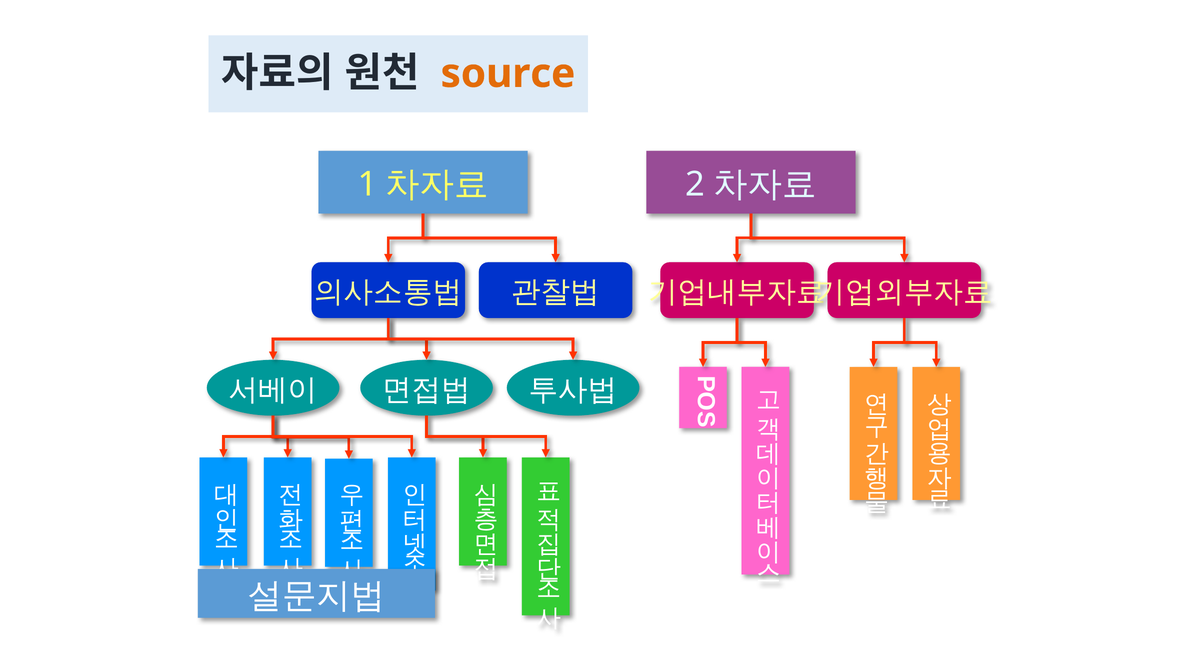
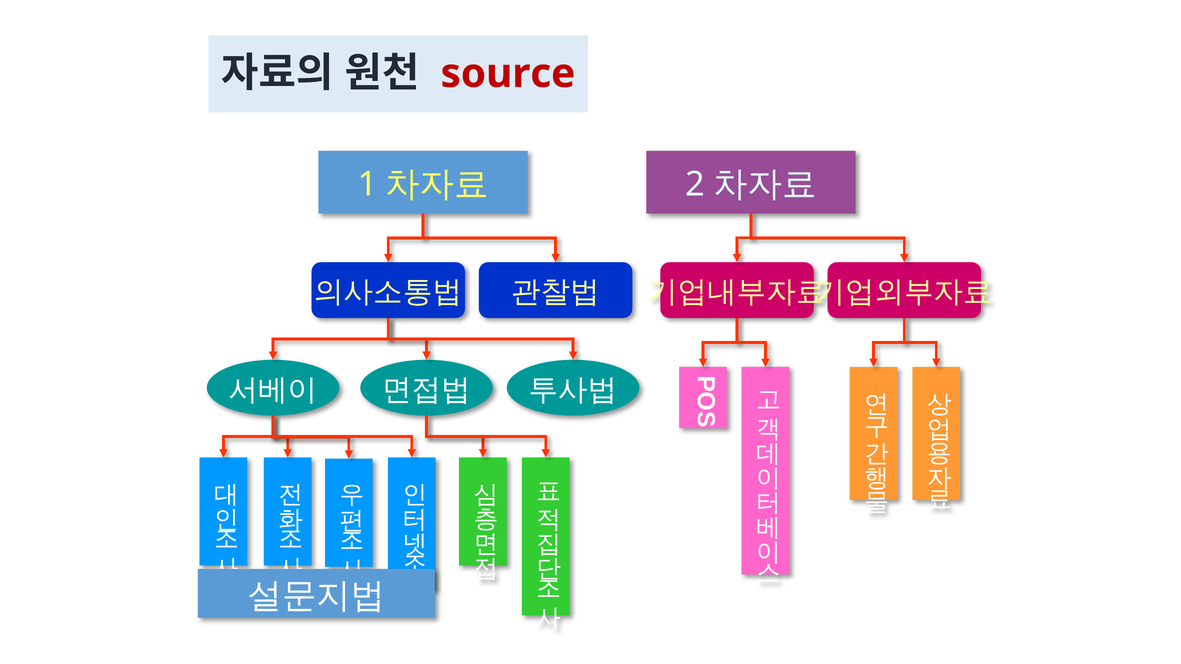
source colour: orange -> red (508, 74)
